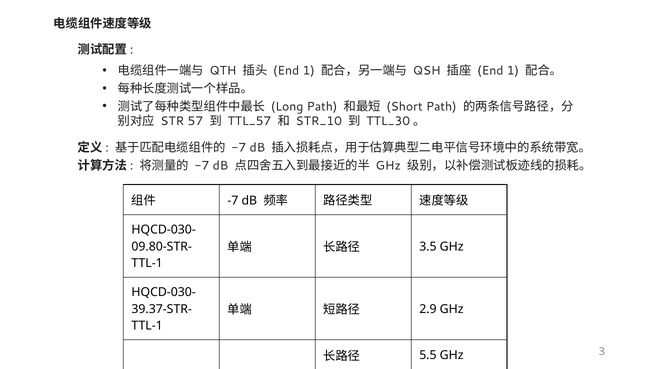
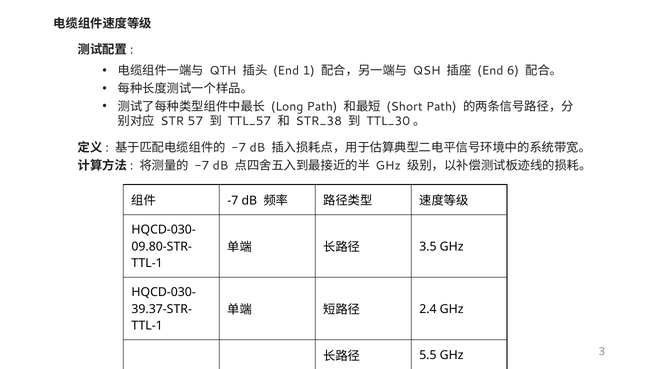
1: 1 -> 6 (513, 71)
STR_10: STR_10 -> STR_38 (319, 121)
2.9: 2.9 -> 2.4 (428, 309)
